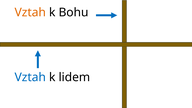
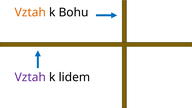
Vztah colour: blue -> purple (30, 77)
